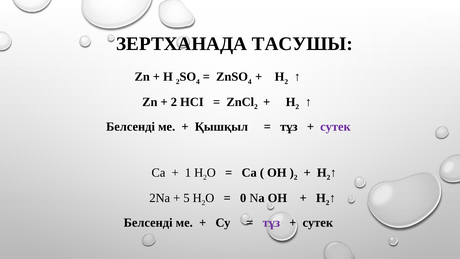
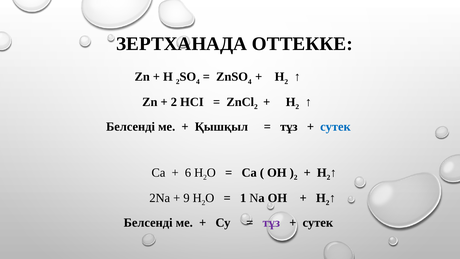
ТАСУШЫ: ТАСУШЫ -> ОТТЕККЕ (302, 44)
сутек colour: purple -> blue (335, 127)
1: 1 -> 6 (188, 173)
5: 5 -> 9 (186, 198)
0: 0 -> 1 (243, 198)
